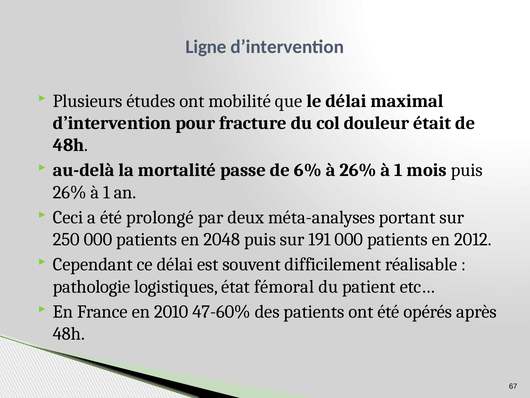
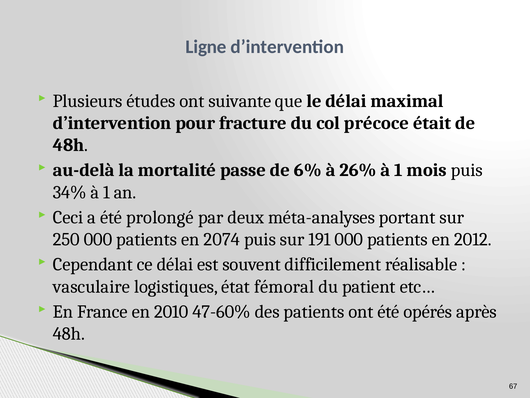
mobilité: mobilité -> suivante (240, 101)
douleur: douleur -> précoce (376, 123)
26%: 26% -> 34% (70, 192)
2048: 2048 -> 2074 (222, 239)
pathologie: pathologie -> vasculaire (91, 286)
